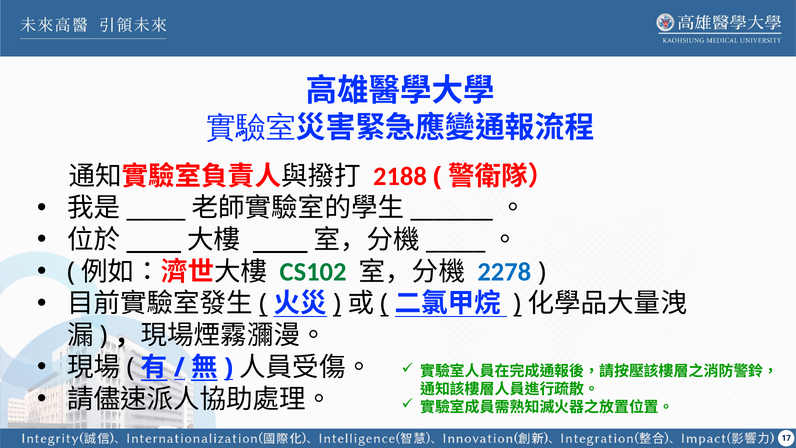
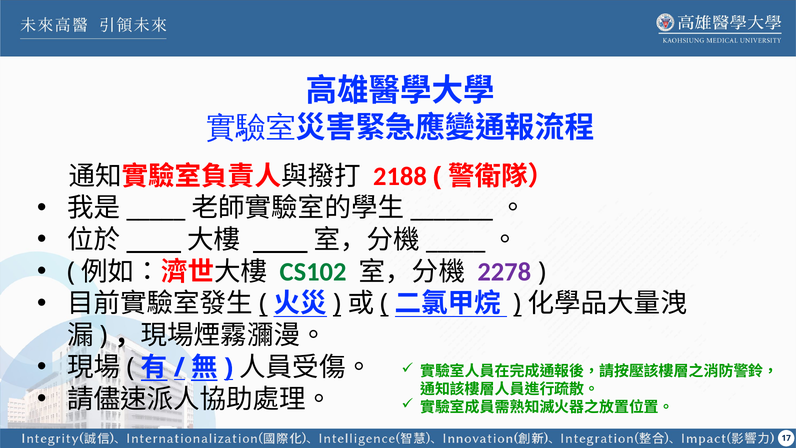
2278 colour: blue -> purple (504, 272)
